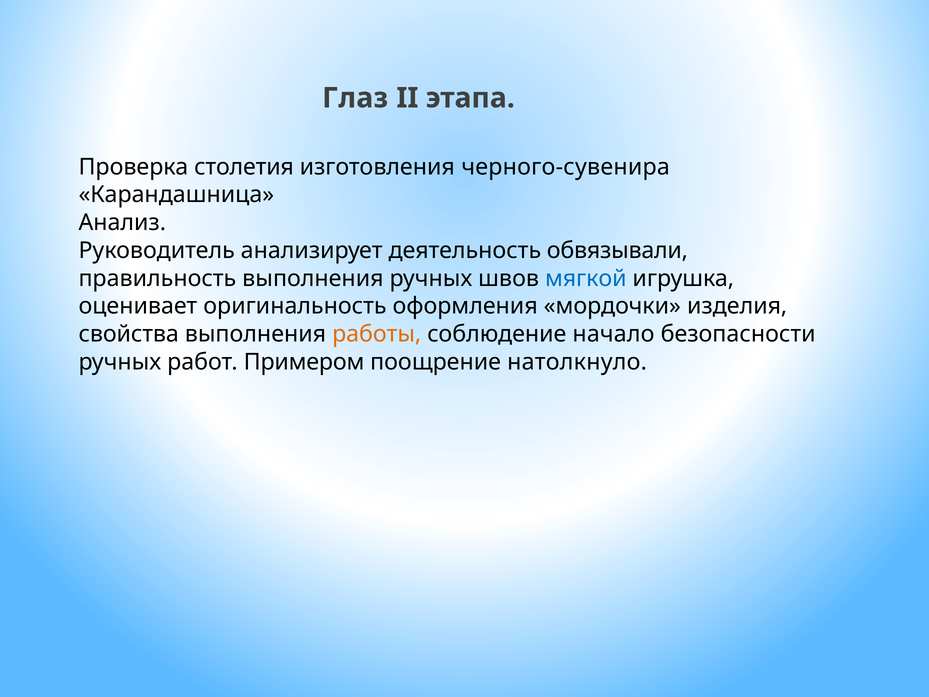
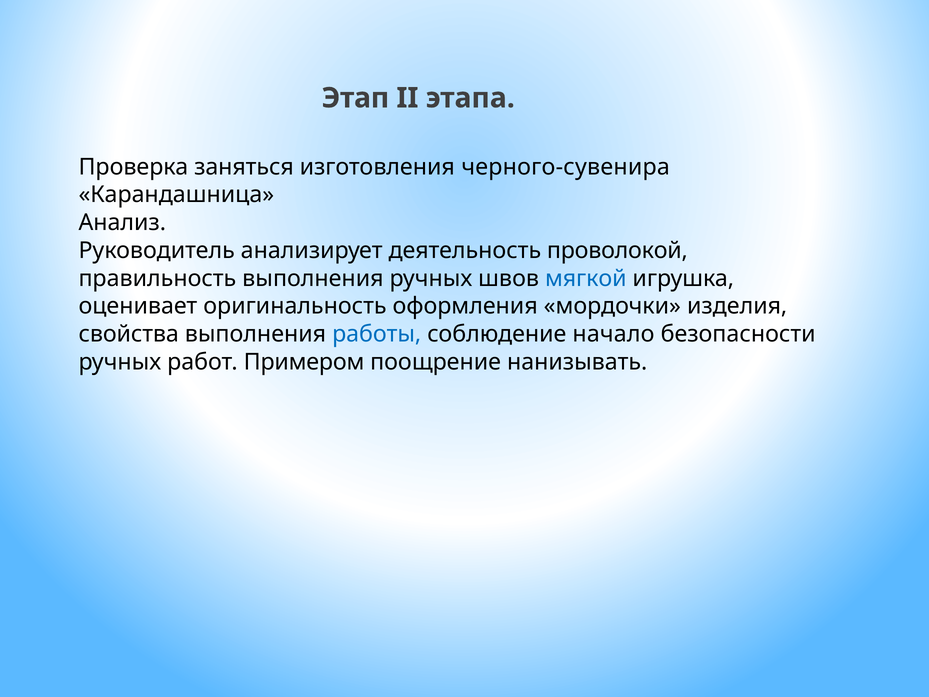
Глаз: Глаз -> Этап (355, 98)
столетия: столетия -> заняться (244, 167)
обвязывали: обвязывали -> проволокой (617, 250)
работы colour: orange -> blue (377, 334)
натолкнуло: натолкнуло -> нанизывать (577, 362)
